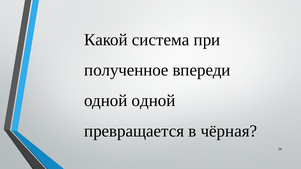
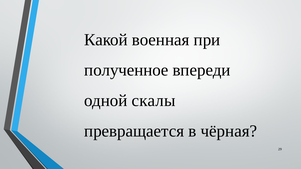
система: система -> военная (161, 40)
одной одной: одной -> скалы (154, 101)
